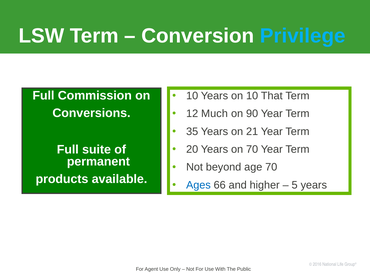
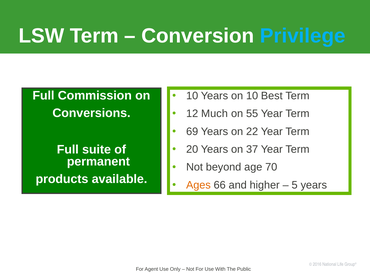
That: That -> Best (272, 96)
90: 90 -> 55 (252, 113)
35: 35 -> 69 (192, 131)
21: 21 -> 22 (252, 131)
on 70: 70 -> 37 (252, 149)
Ages colour: blue -> orange (198, 185)
